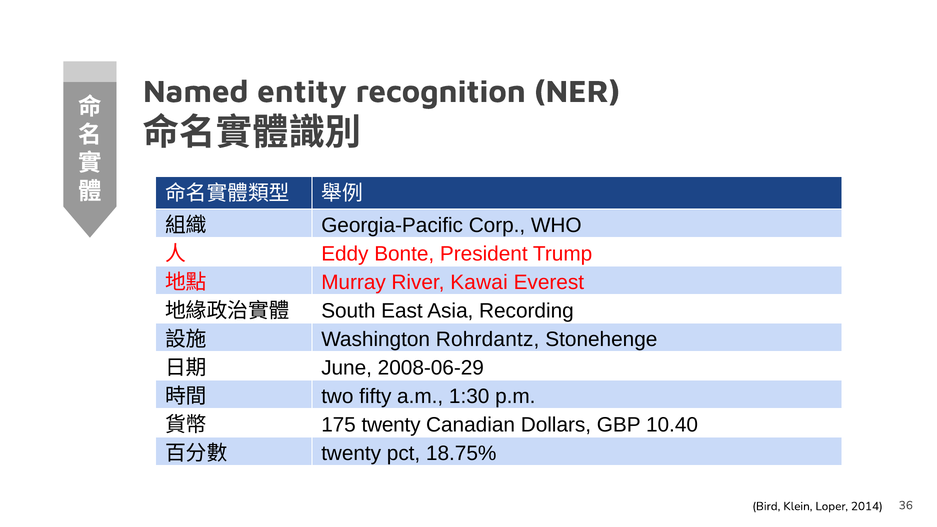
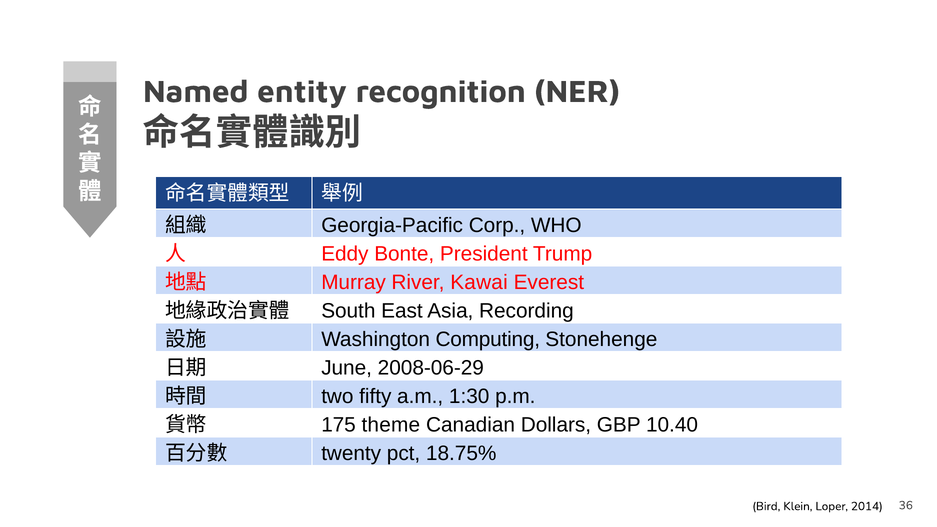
Rohrdantz: Rohrdantz -> Computing (488, 339)
175 twenty: twenty -> theme (391, 425)
